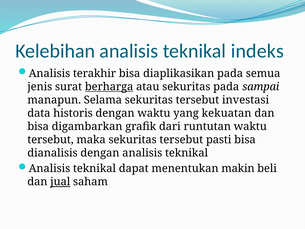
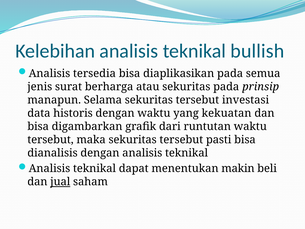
indeks: indeks -> bullish (257, 51)
terakhir: terakhir -> tersedia (94, 73)
berharga underline: present -> none (109, 87)
sampai: sampai -> prinsip (261, 87)
